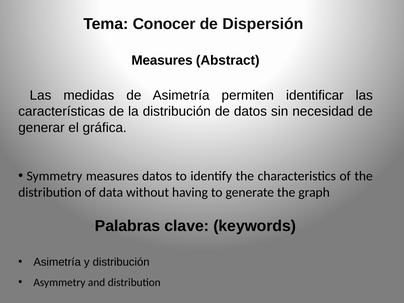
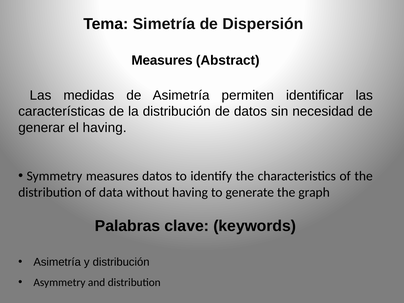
Conocer: Conocer -> Simetría (164, 24)
el gráfica: gráfica -> having (105, 128)
